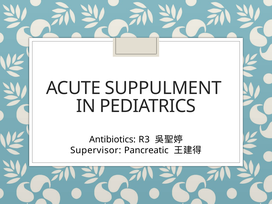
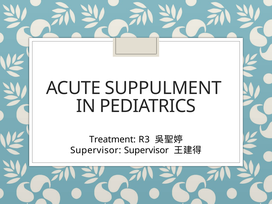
Antibiotics: Antibiotics -> Treatment (112, 139)
Supervisor Pancreatic: Pancreatic -> Supervisor (146, 150)
